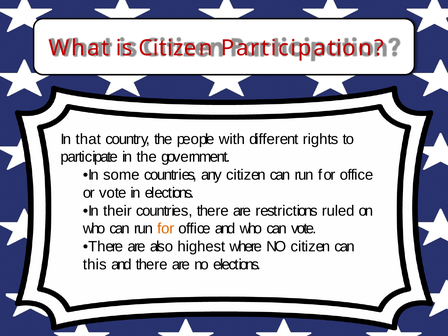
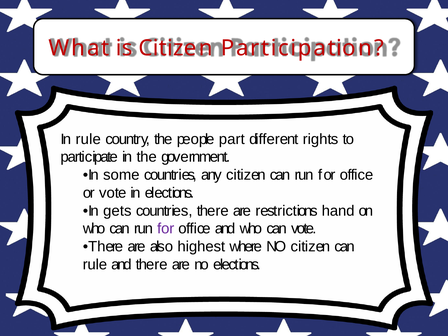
In that: that -> rule (88, 139)
with: with -> part (232, 139)
their: their -> gets (117, 211)
ruled: ruled -> hand (338, 211)
for colour: orange -> purple (166, 229)
this: this -> rule (95, 265)
